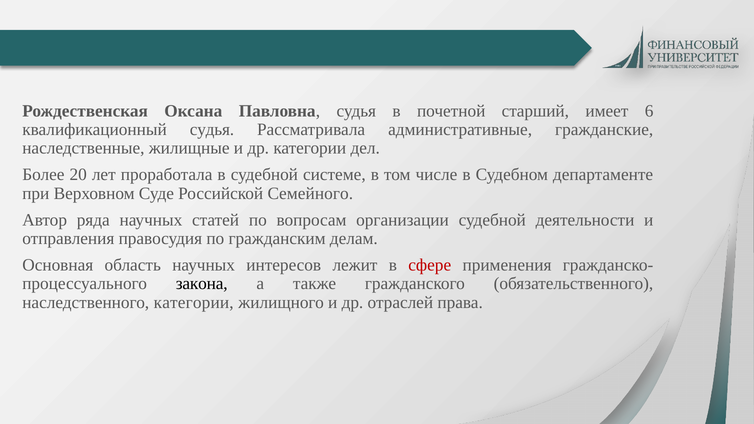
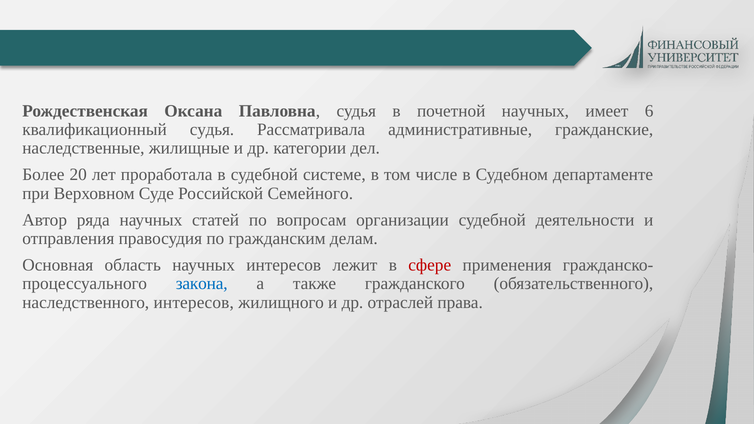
почетной старший: старший -> научных (535, 111)
закона colour: black -> blue (202, 284)
наследственного категории: категории -> интересов (194, 302)
